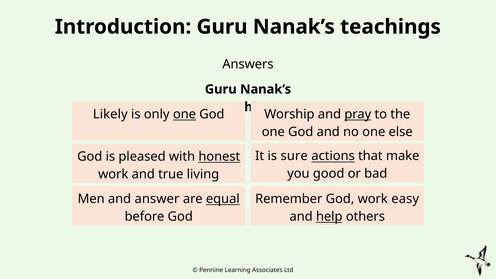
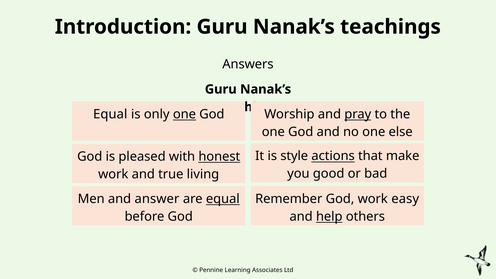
Likely: Likely -> Equal (110, 114)
sure: sure -> style (294, 156)
